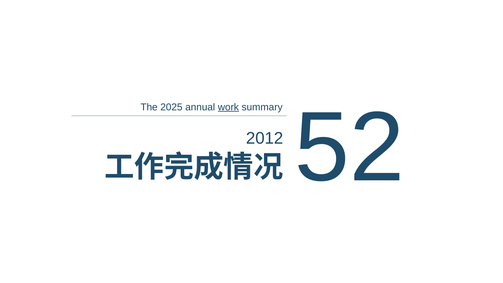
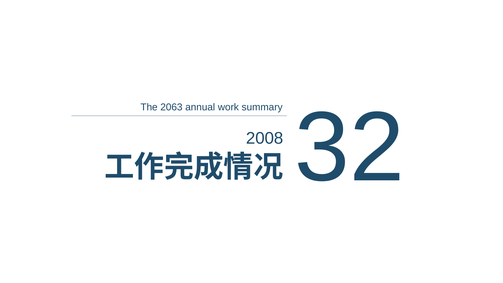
2025: 2025 -> 2063 (171, 107)
work underline: present -> none (228, 107)
52: 52 -> 32 (349, 148)
2012: 2012 -> 2008 (265, 138)
